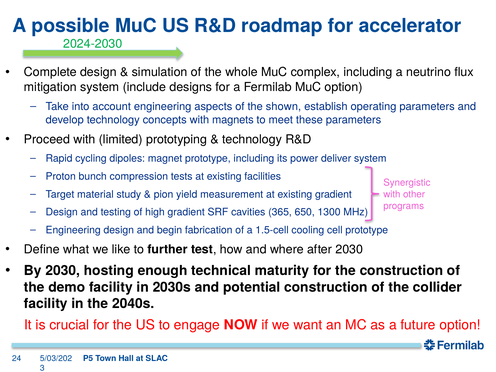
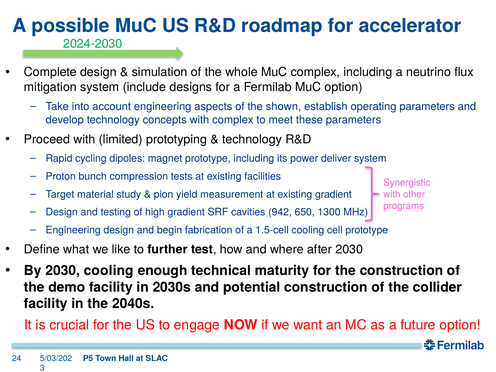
with magnets: magnets -> complex (233, 120)
365: 365 -> 942 (280, 212)
2030 hosting: hosting -> cooling (109, 271)
